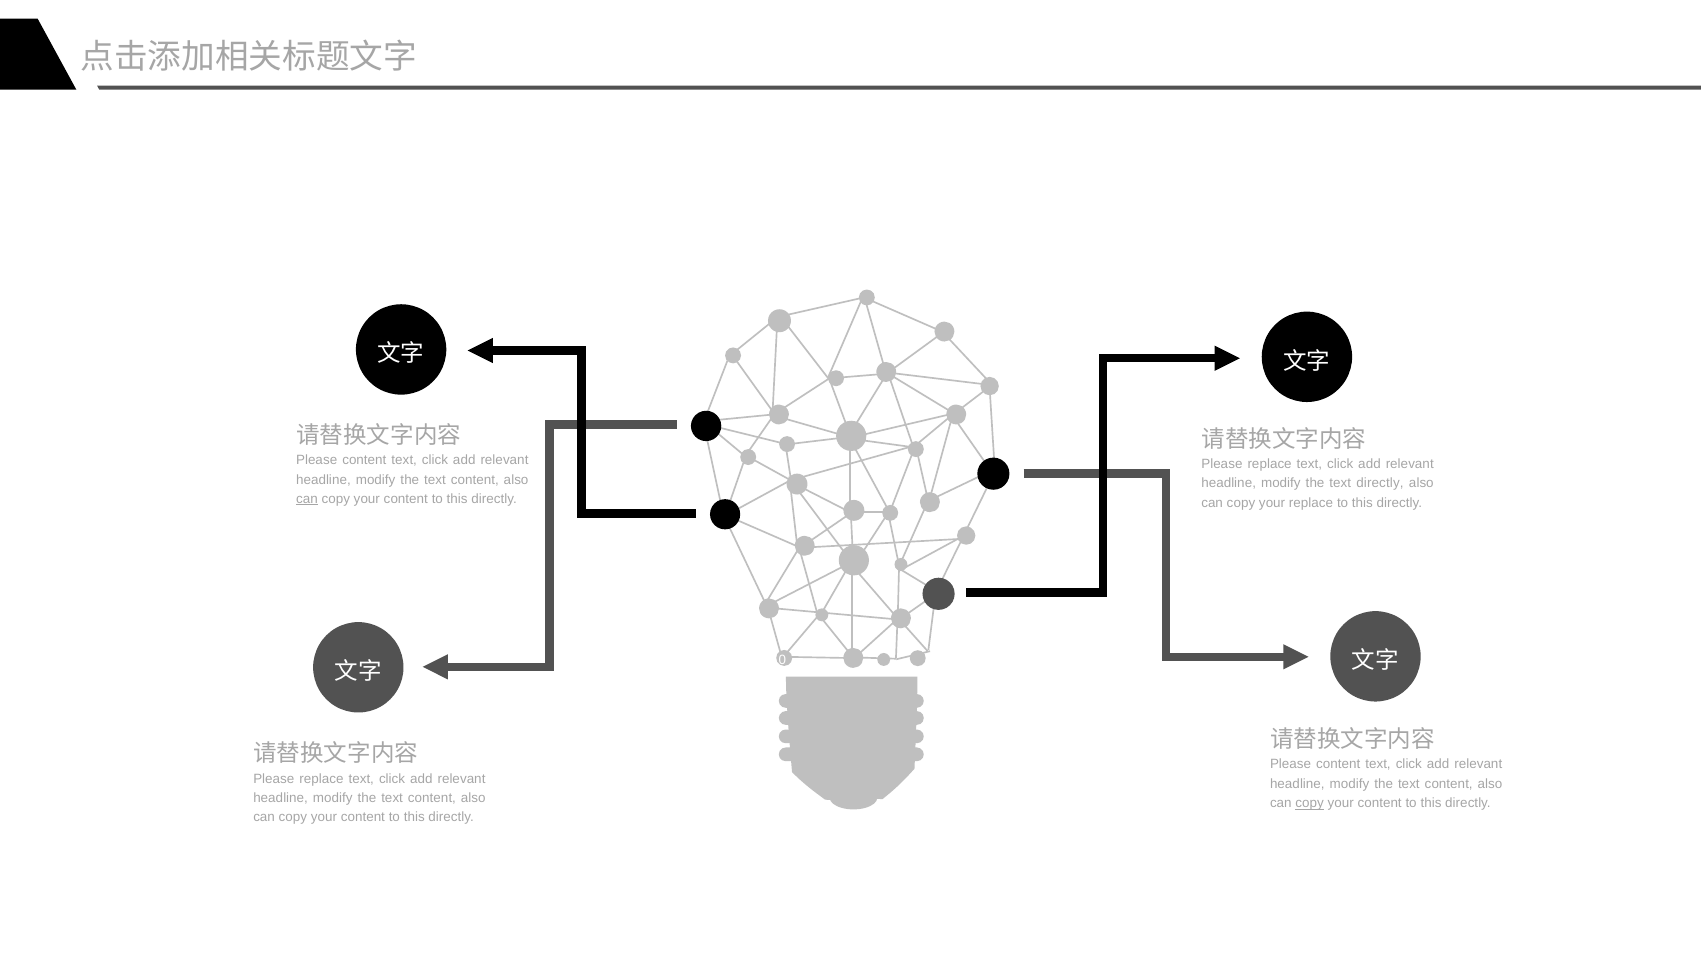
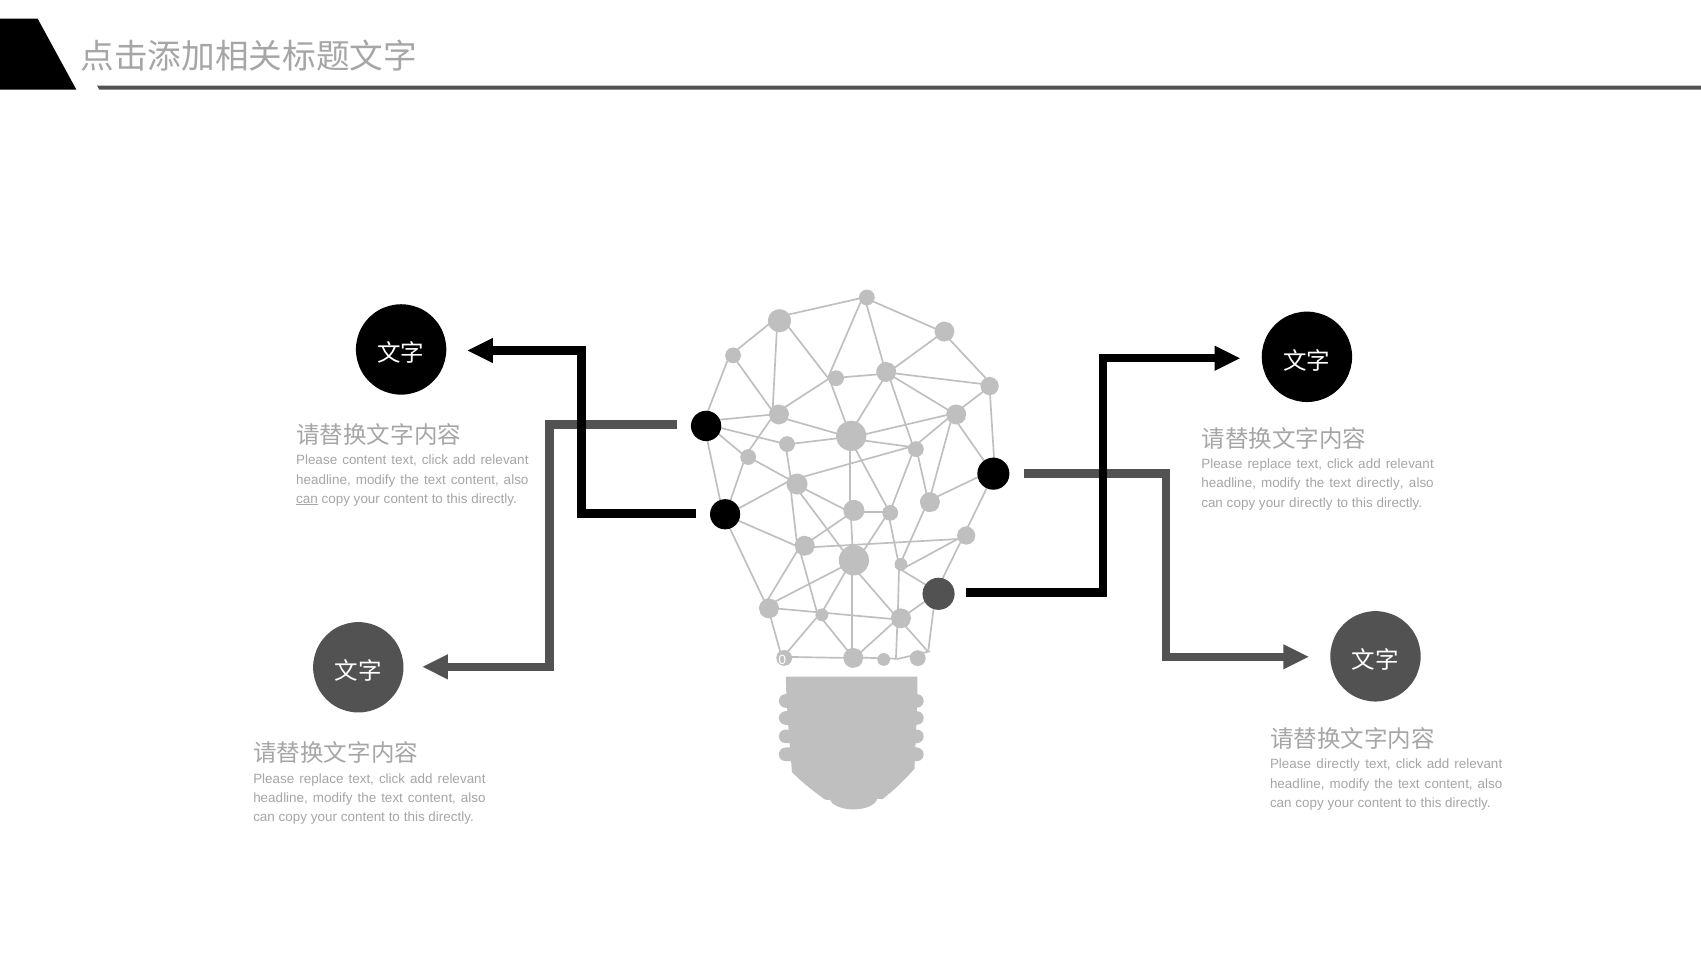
replace: replace -> directly (1311, 503)
content: content -> directly (1338, 764)
copy underline: present -> none (1310, 803)
